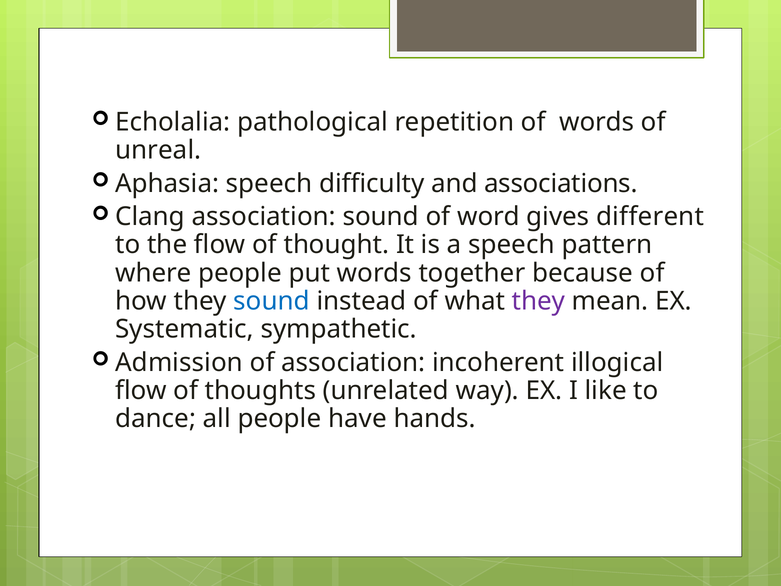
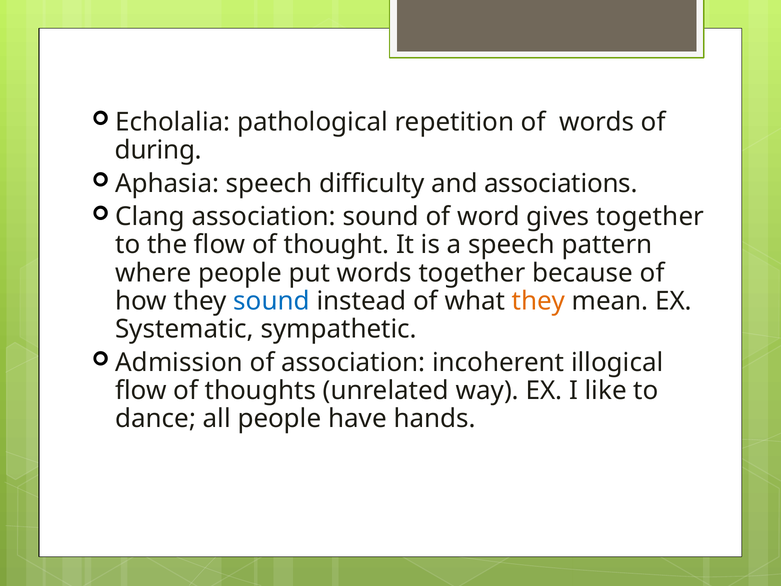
unreal: unreal -> during (158, 150)
gives different: different -> together (650, 217)
they colour: purple -> orange (539, 301)
